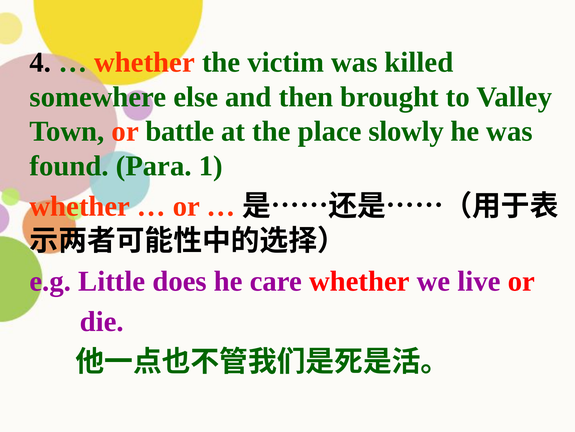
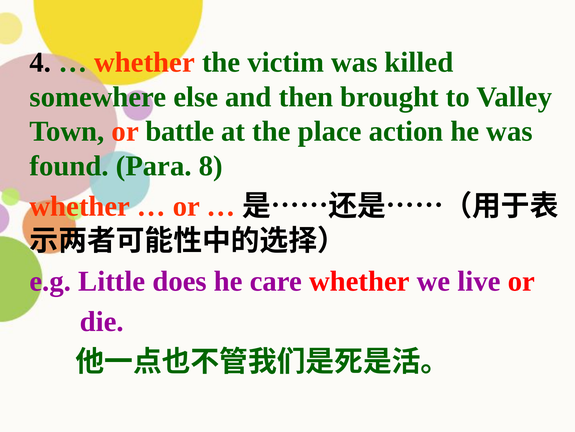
slowly: slowly -> action (406, 131)
1: 1 -> 8 (211, 166)
